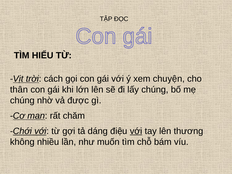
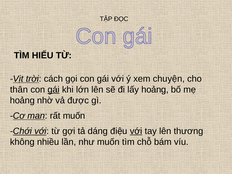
gái underline: none -> present (54, 90)
lấy chúng: chúng -> hoảng (155, 90)
chúng: chúng -> hoảng (22, 100)
rất chăm: chăm -> muốn (74, 116)
